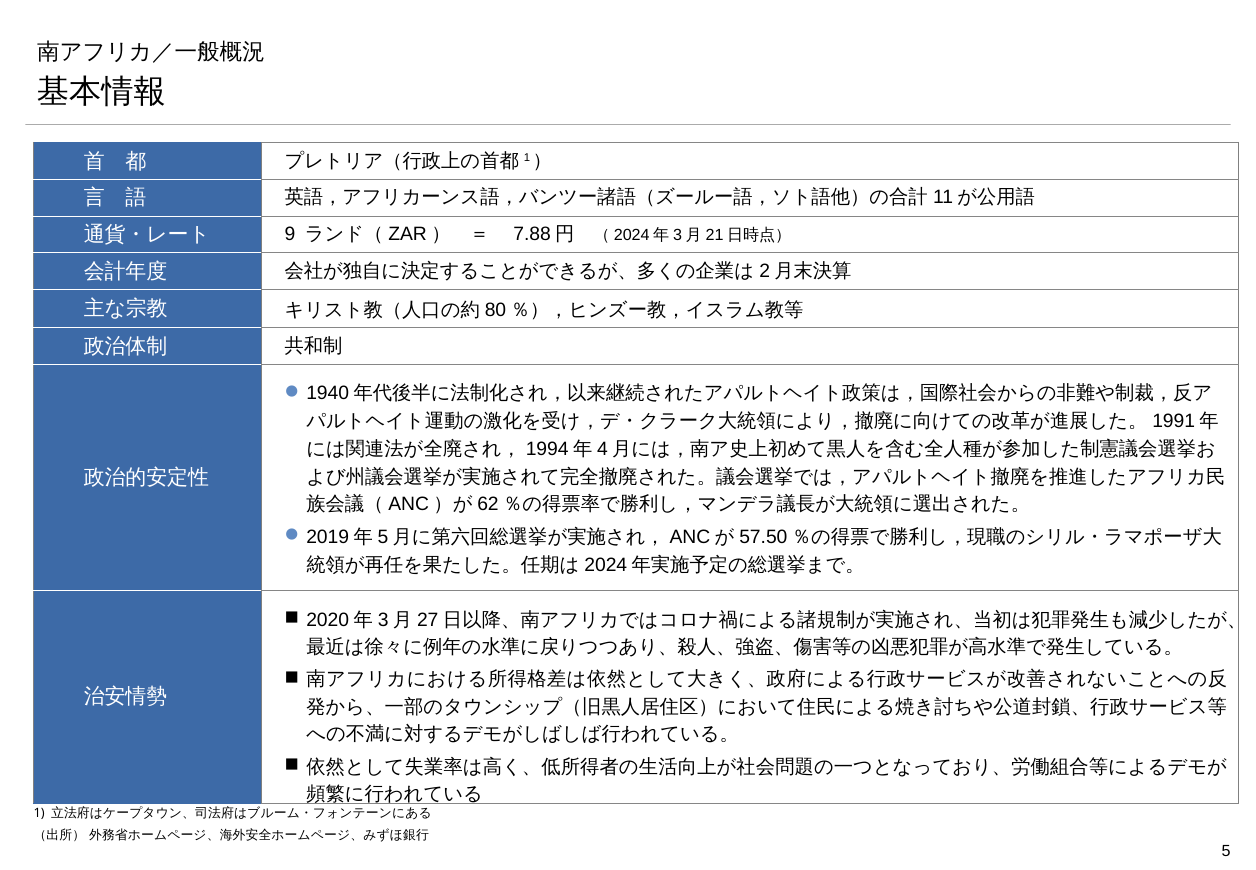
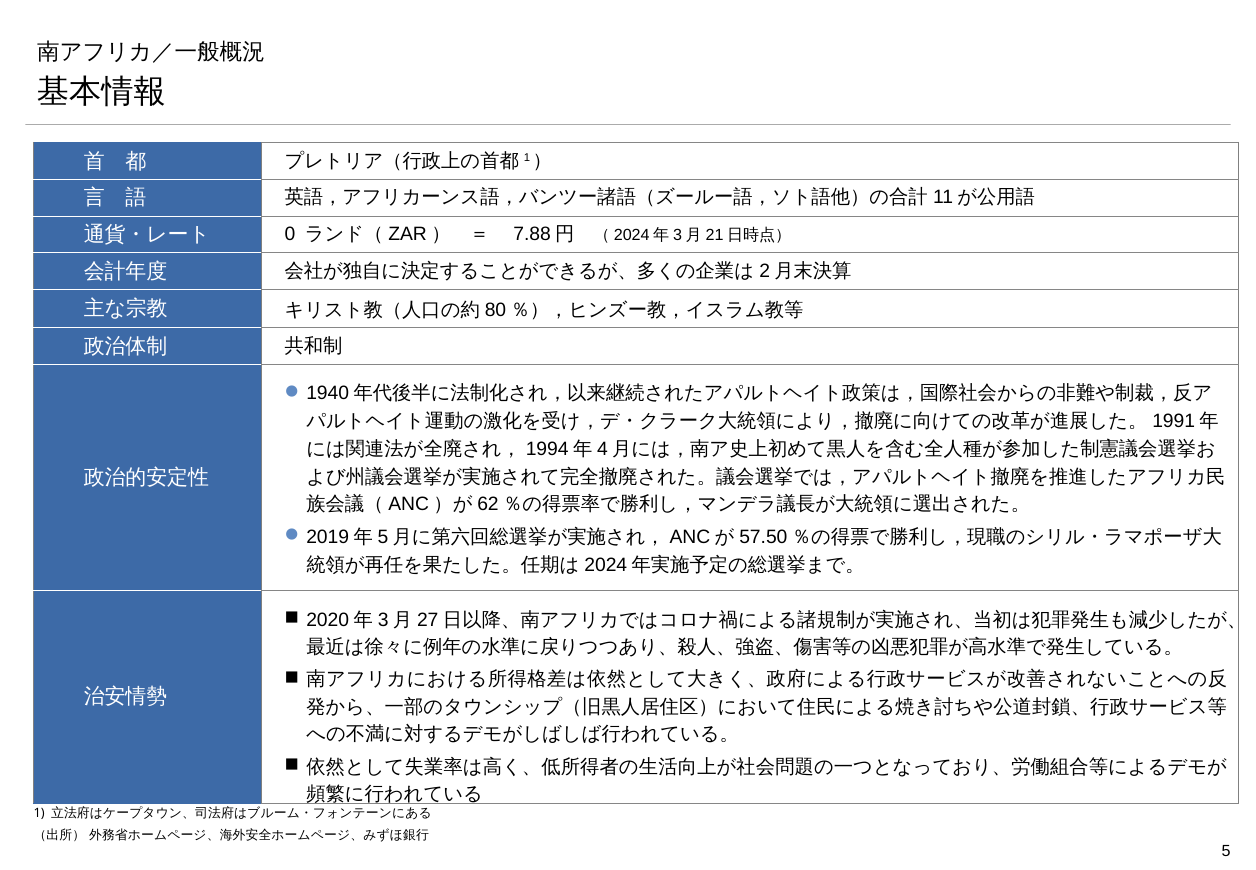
9: 9 -> 0 (290, 234)
